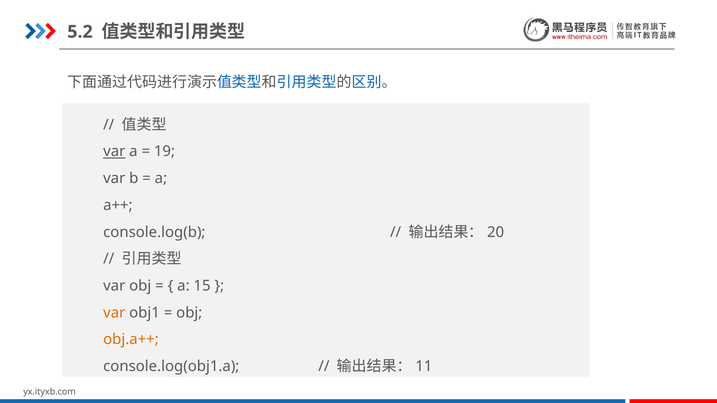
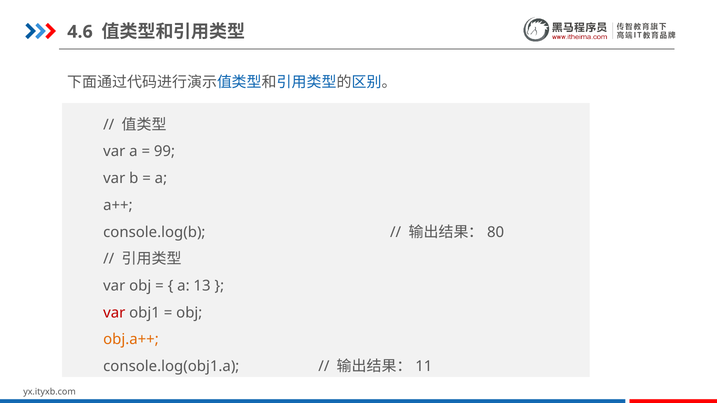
5.2: 5.2 -> 4.6 (80, 32)
var underline: present -> none (114, 152)
19: 19 -> 99 (164, 152)
20: 20 -> 80 (496, 232)
15: 15 -> 13 (202, 286)
var colour: orange -> red (114, 313)
